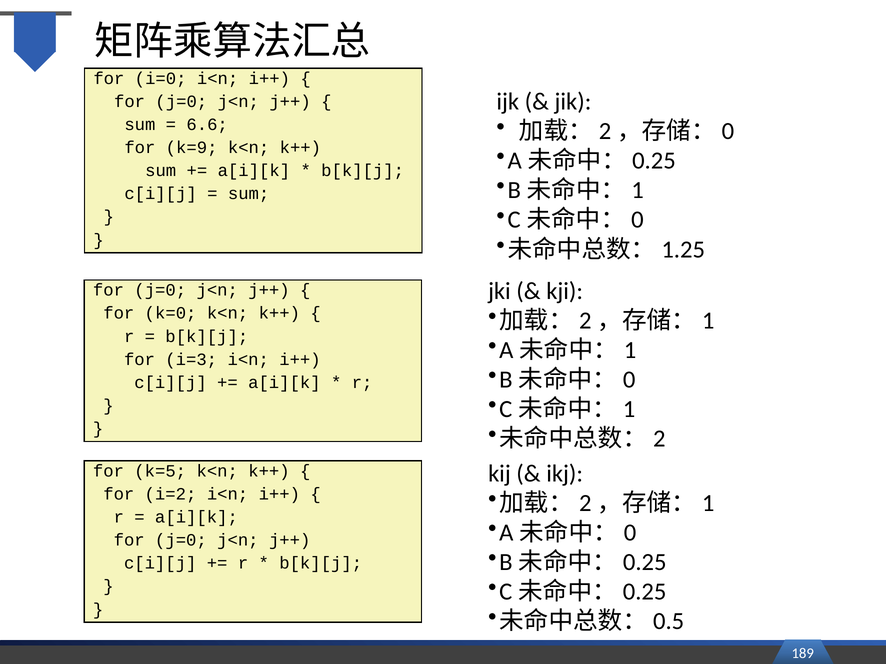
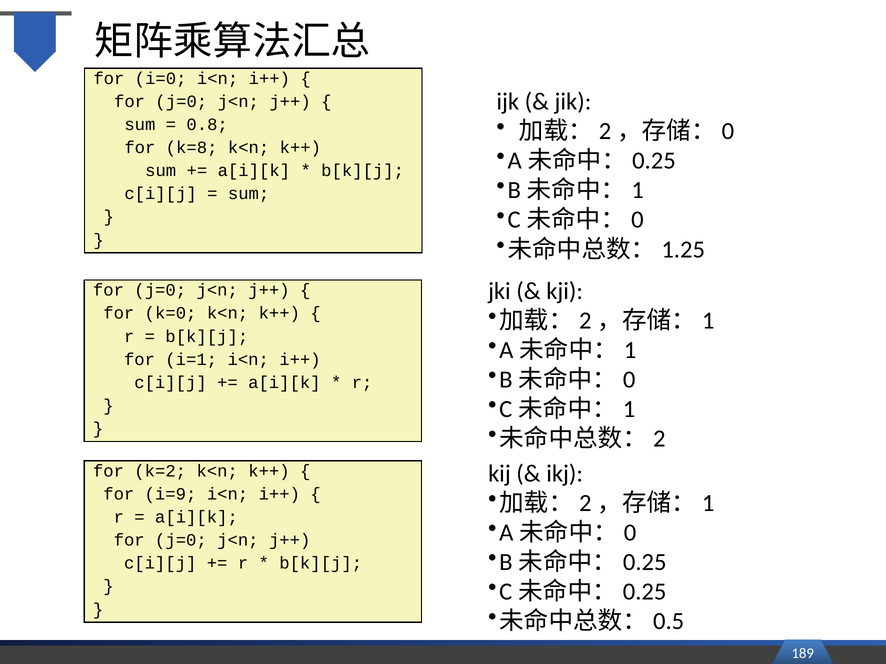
6.6: 6.6 -> 0.8 (207, 125)
k=9: k=9 -> k=8 (192, 148)
i=3: i=3 -> i=1 (191, 360)
k=5: k=5 -> k=2 (160, 471)
i=2: i=2 -> i=9 (171, 494)
